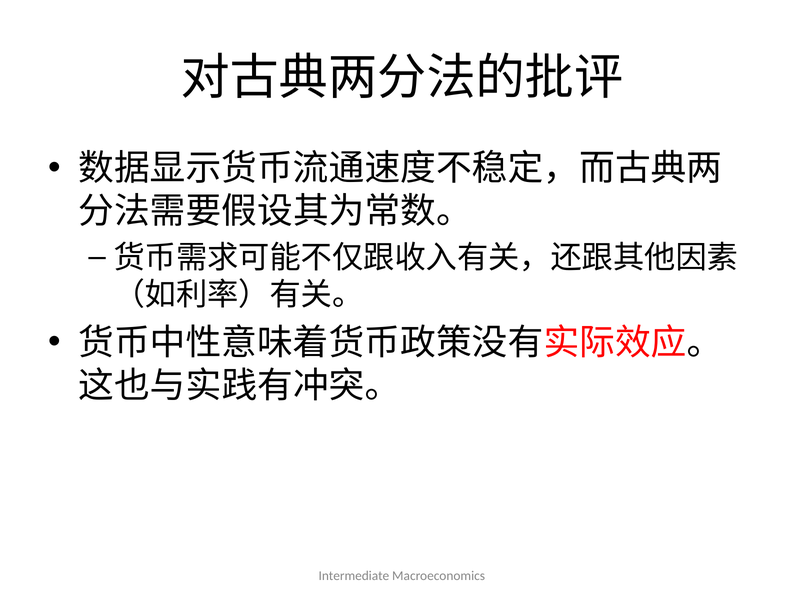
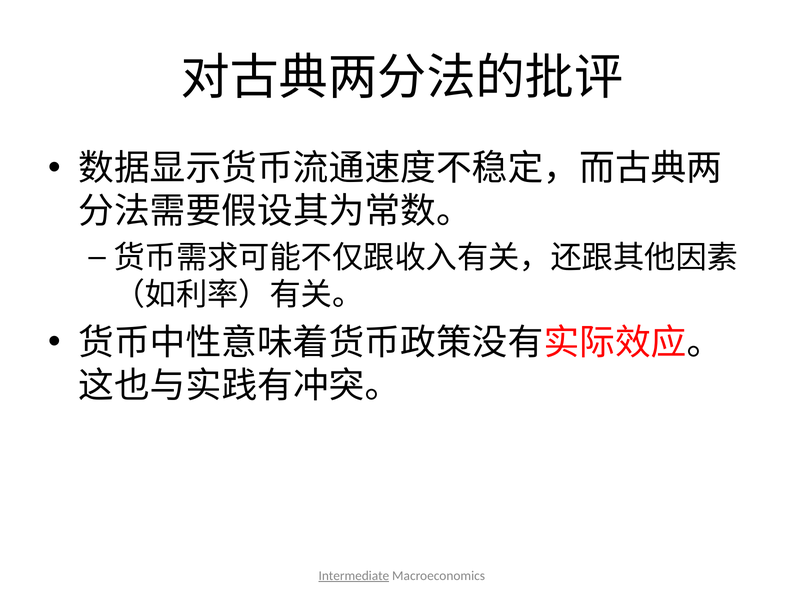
Intermediate underline: none -> present (354, 576)
